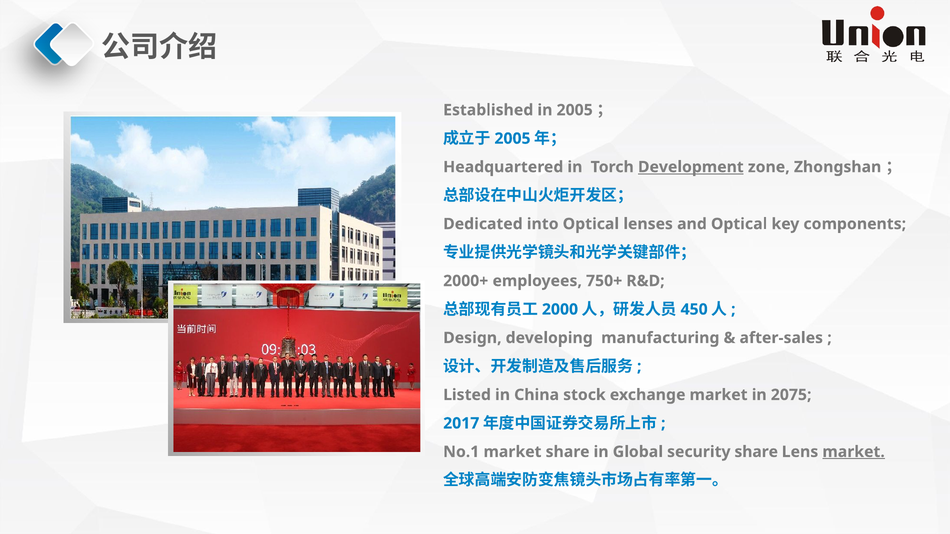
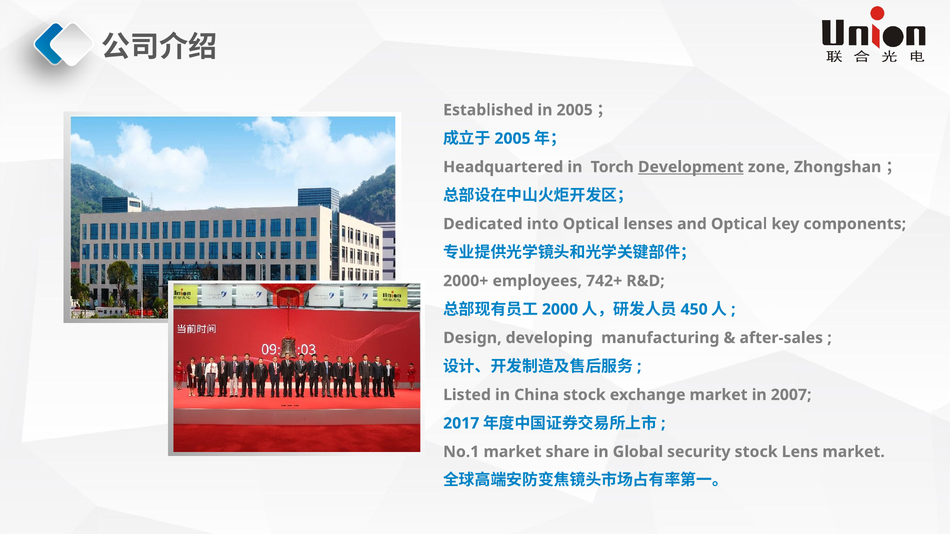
750+: 750+ -> 742+ (604, 281)
2075: 2075 -> 2007 (791, 395)
security share: share -> stock (756, 452)
market underline: present -> none (854, 452)
